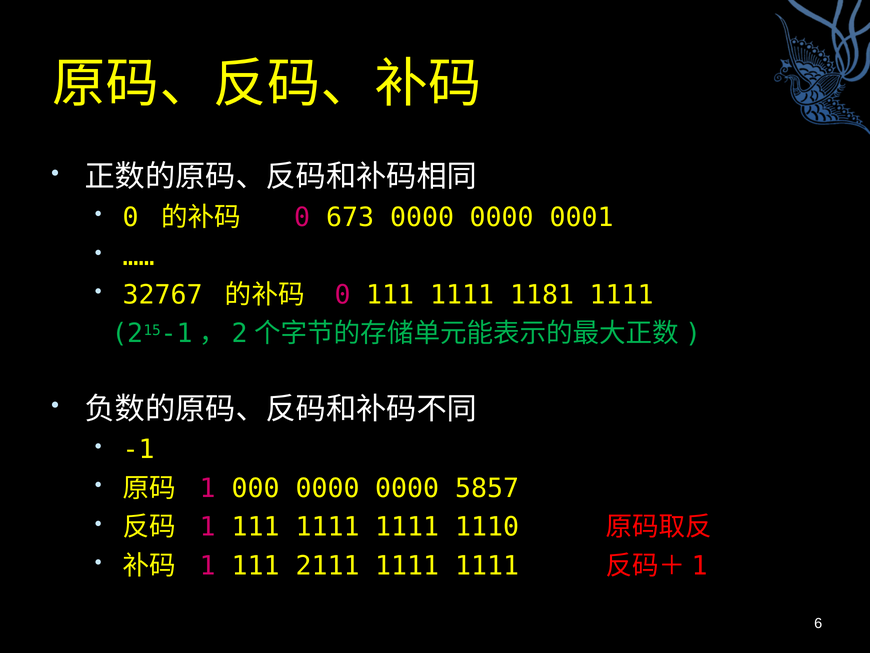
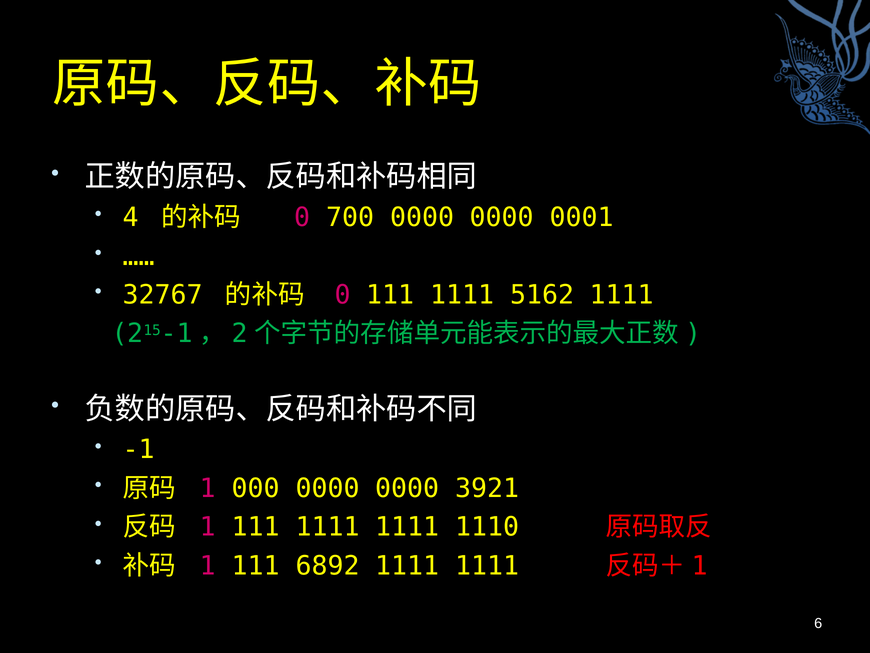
0: 0 -> 4 (131, 217)
673: 673 -> 700 (350, 217)
1181: 1181 -> 5162 (542, 295)
5857: 5857 -> 3921 (487, 488)
2111: 2111 -> 6892 (328, 565)
